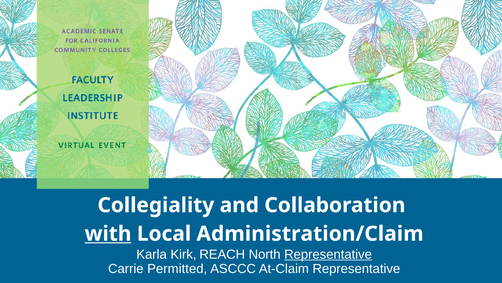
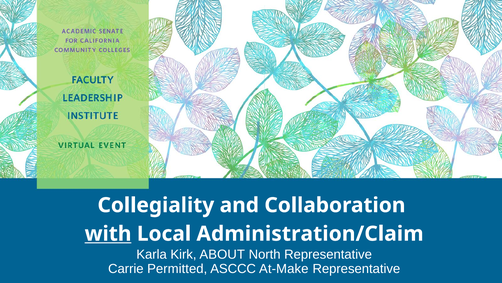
REACH: REACH -> ABOUT (222, 254)
Representative underline: present -> none (328, 254)
At-Claim: At-Claim -> At-Make (284, 268)
